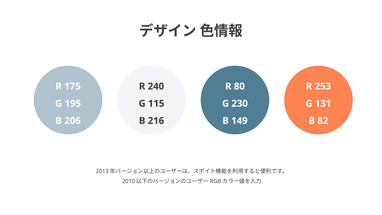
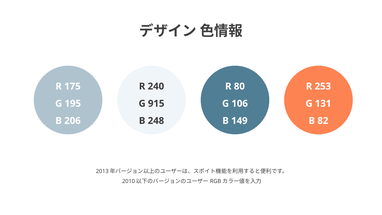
115: 115 -> 915 (156, 103)
230: 230 -> 106 (240, 103)
216: 216 -> 248 (156, 121)
